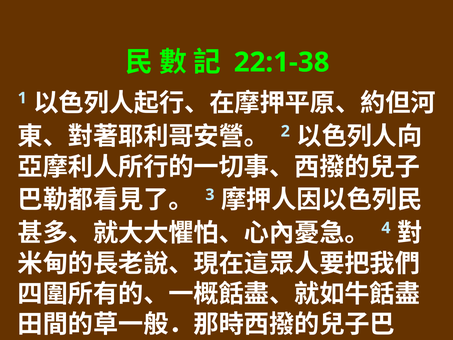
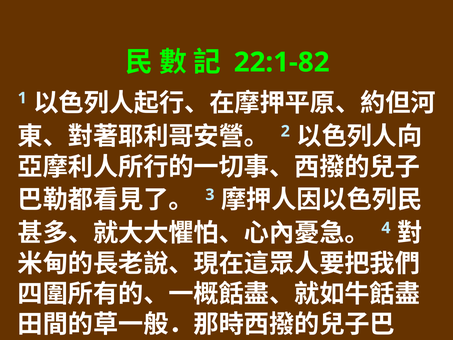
22:1-38: 22:1-38 -> 22:1-82 (282, 62)
